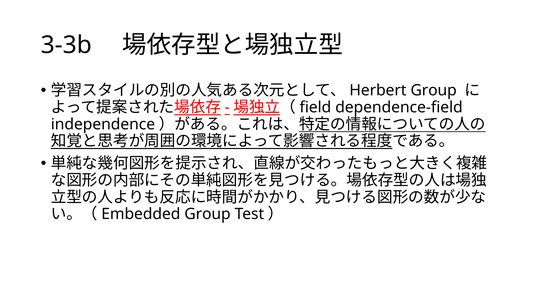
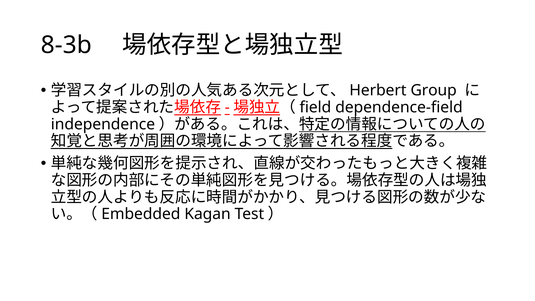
3-3b: 3-3b -> 8-3b (66, 45)
Group: Group -> Kagan (208, 214)
